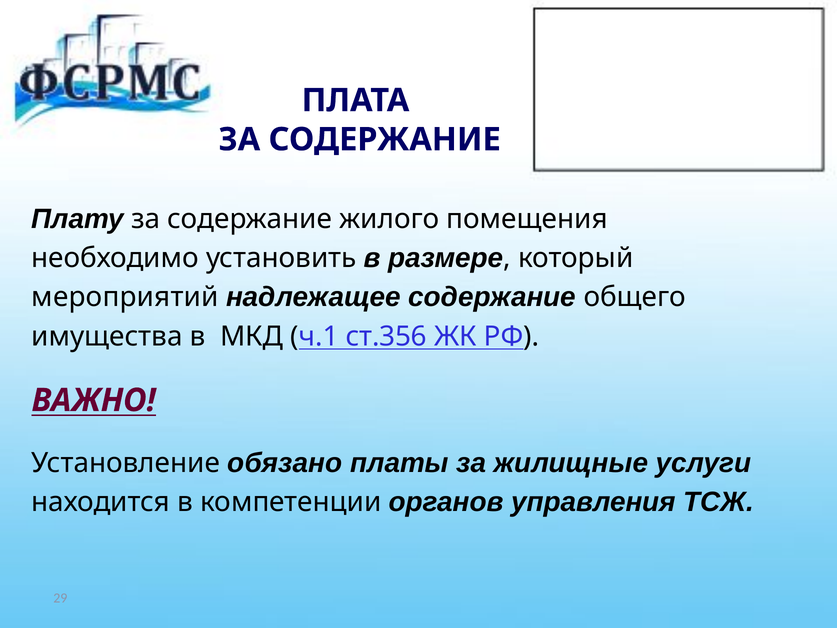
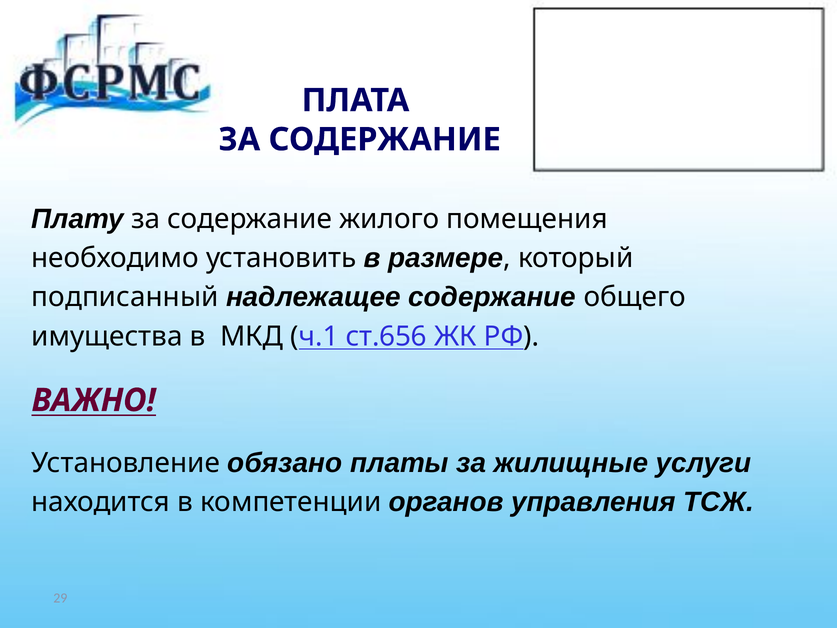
мероприятий: мероприятий -> подписанный (125, 297)
ст.356: ст.356 -> ст.656 (386, 336)
